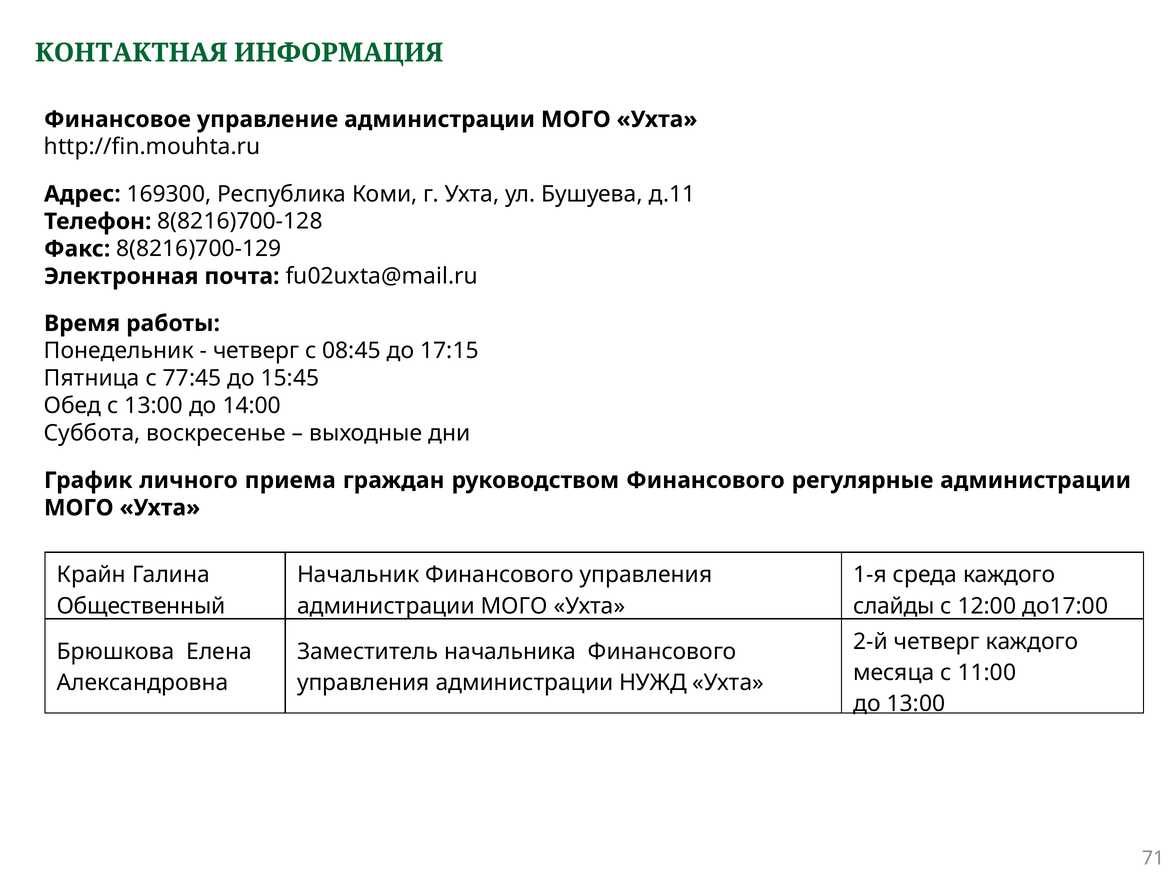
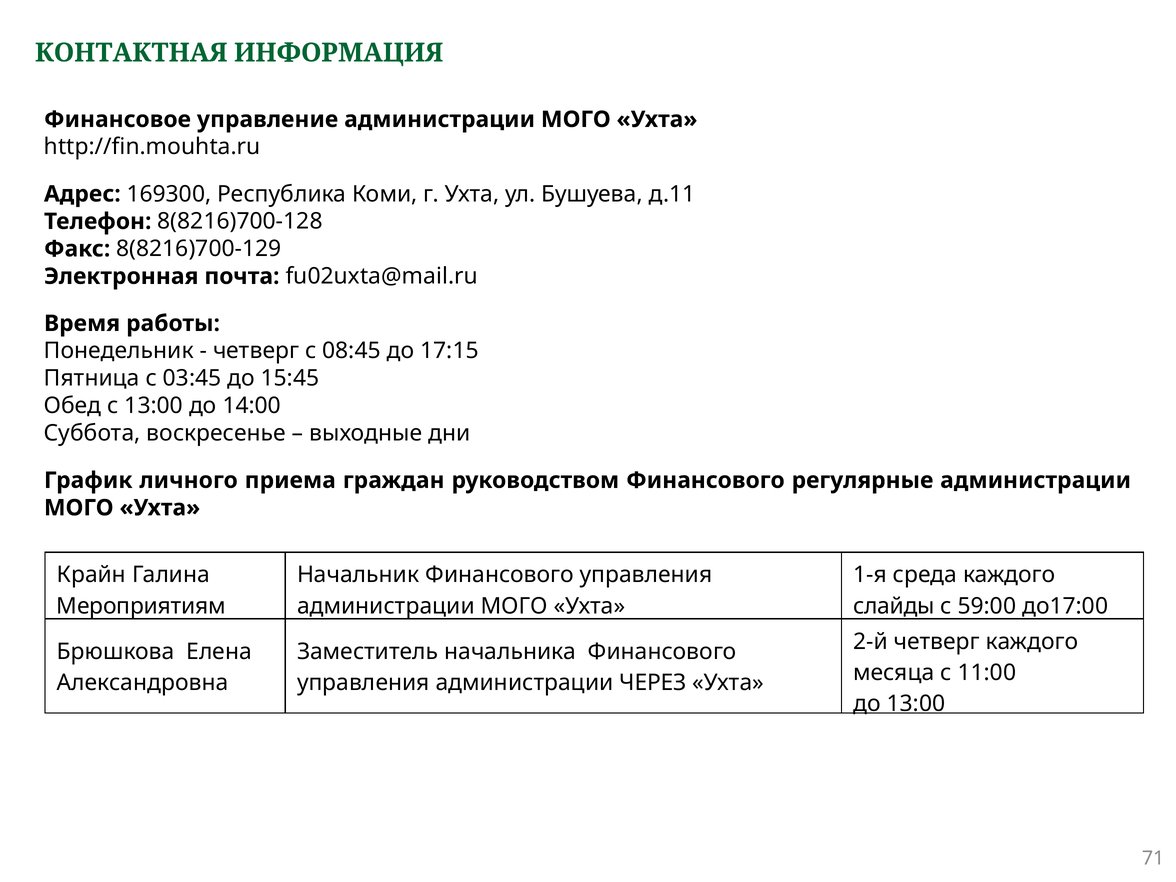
77:45: 77:45 -> 03:45 (192, 378)
Общественный: Общественный -> Мероприятиям (141, 606)
12:00: 12:00 -> 59:00 (987, 606)
НУЖД: НУЖД -> ЧЕРЕЗ (653, 683)
